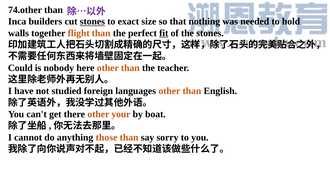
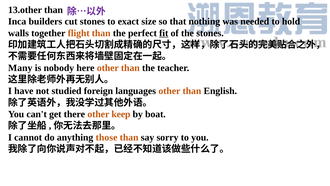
74.other: 74.other -> 13.other (25, 10)
stones underline: present -> none (92, 21)
Could: Could -> Many (20, 68)
your: your -> keep (121, 114)
